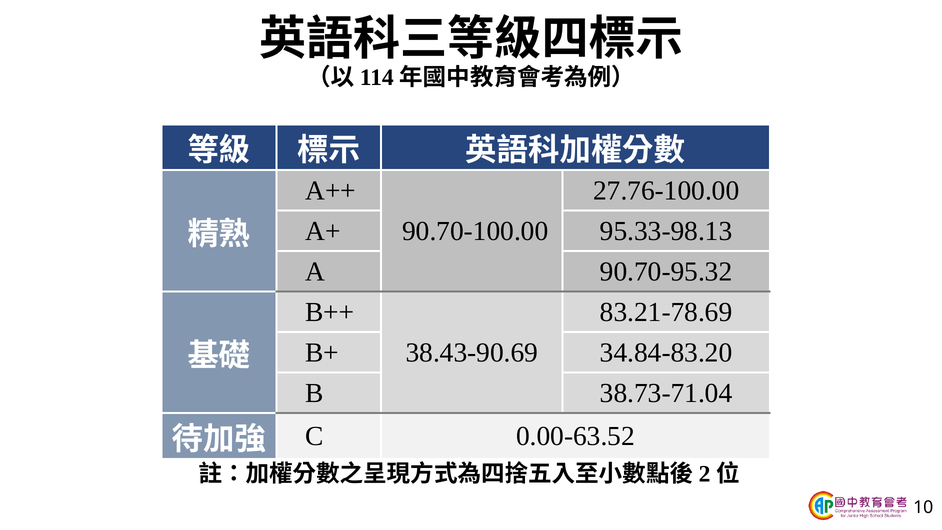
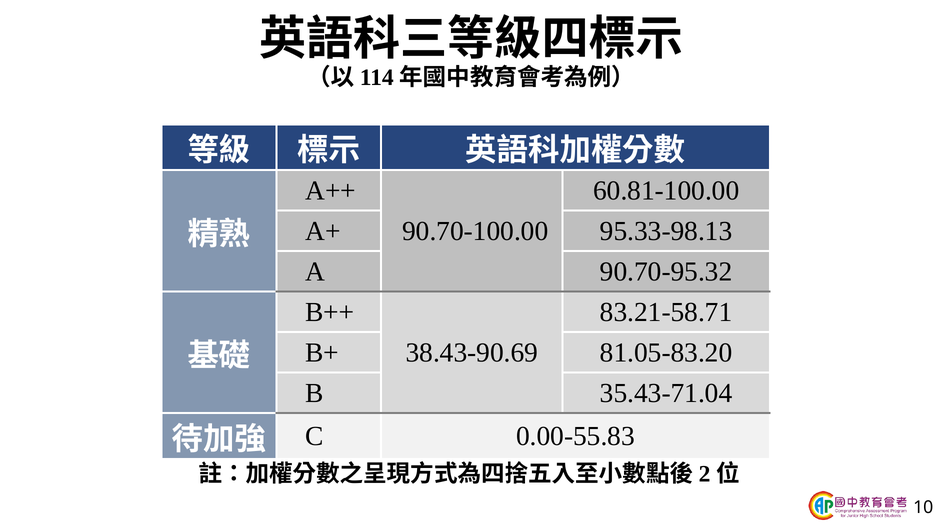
27.76-100.00: 27.76-100.00 -> 60.81-100.00 (666, 191)
83.21-78.69: 83.21-78.69 -> 83.21-58.71 (666, 312)
34.84-83.20: 34.84-83.20 -> 81.05-83.20 (666, 352)
38.73-71.04: 38.73-71.04 -> 35.43-71.04 (666, 393)
0.00-63.52: 0.00-63.52 -> 0.00-55.83 (575, 436)
